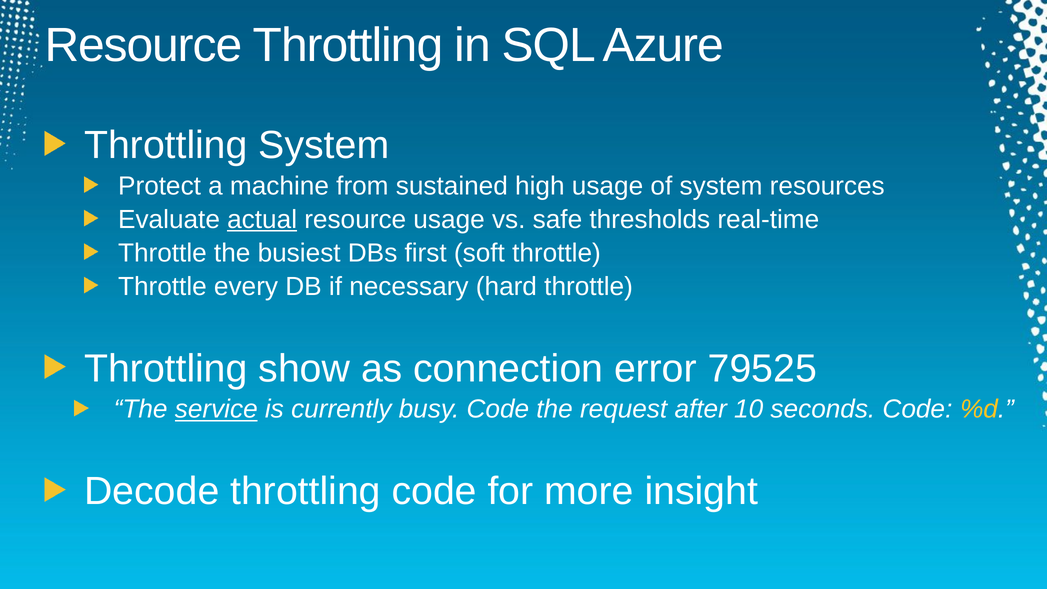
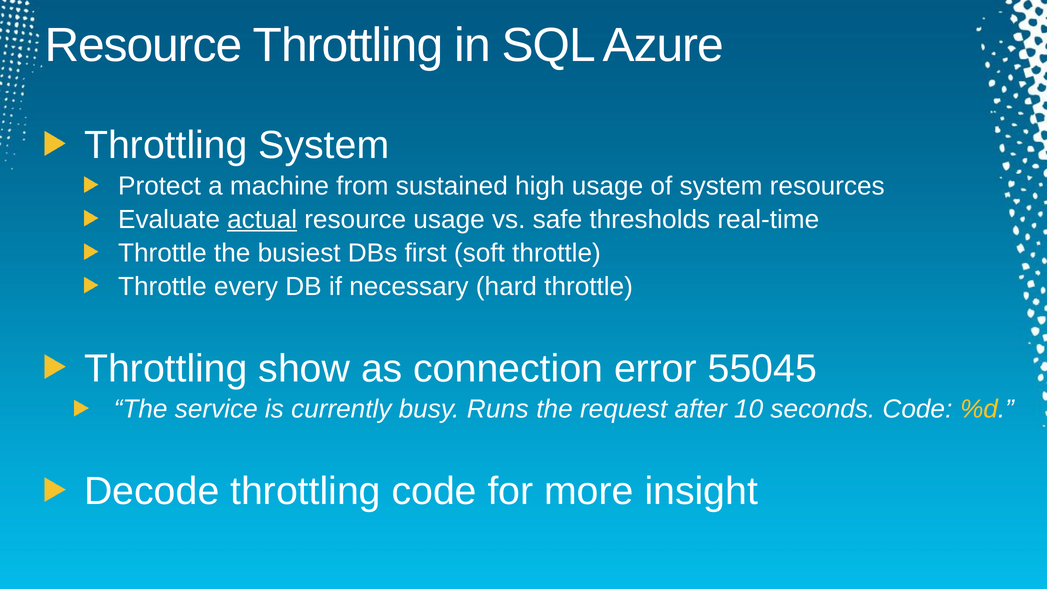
79525: 79525 -> 55045 (762, 369)
service underline: present -> none (216, 409)
busy Code: Code -> Runs (498, 409)
